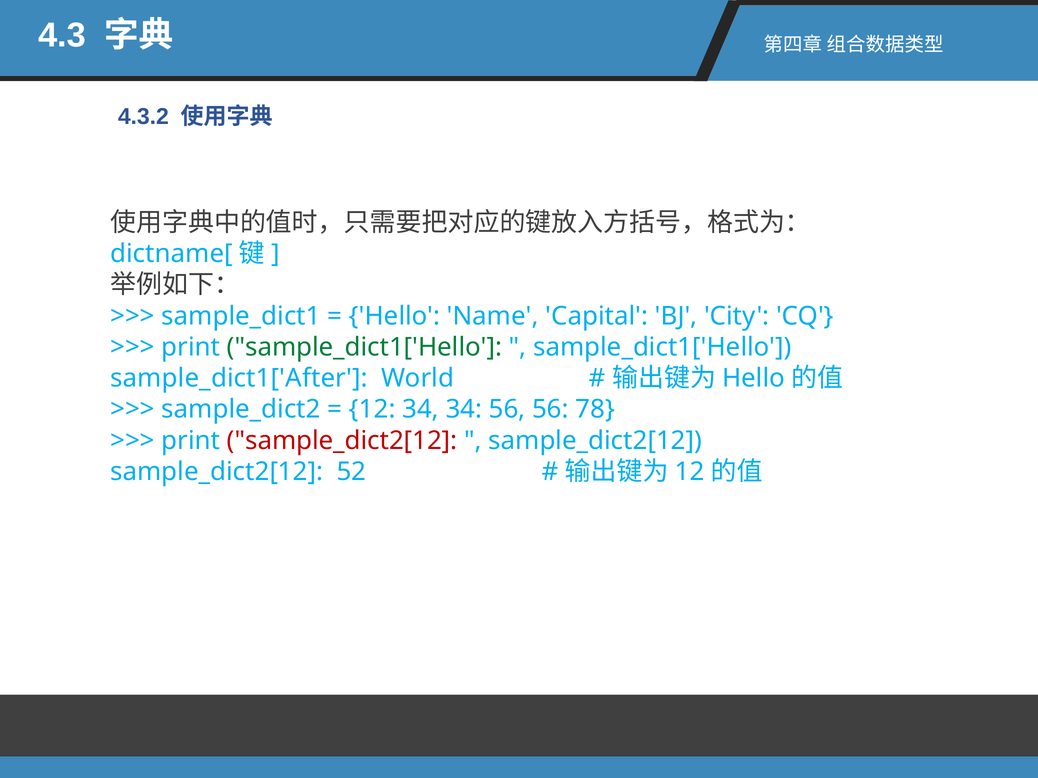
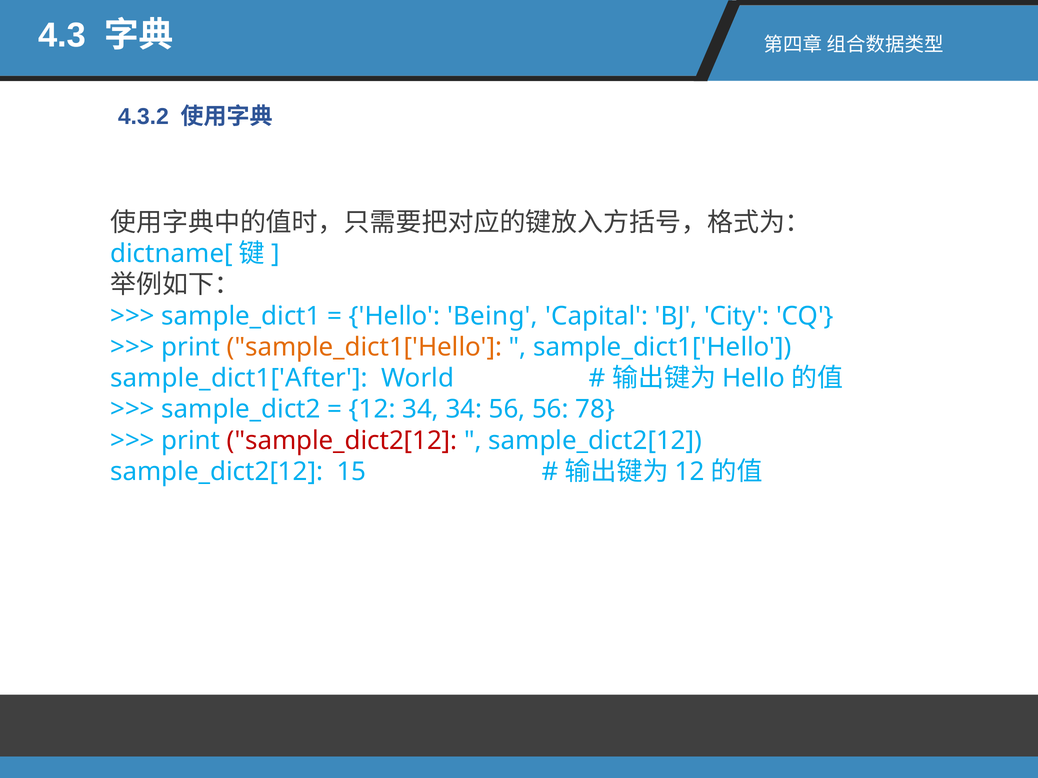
Name: Name -> Being (493, 316)
sample_dict1['Hello colour: green -> orange (364, 347)
52: 52 -> 15 (351, 472)
